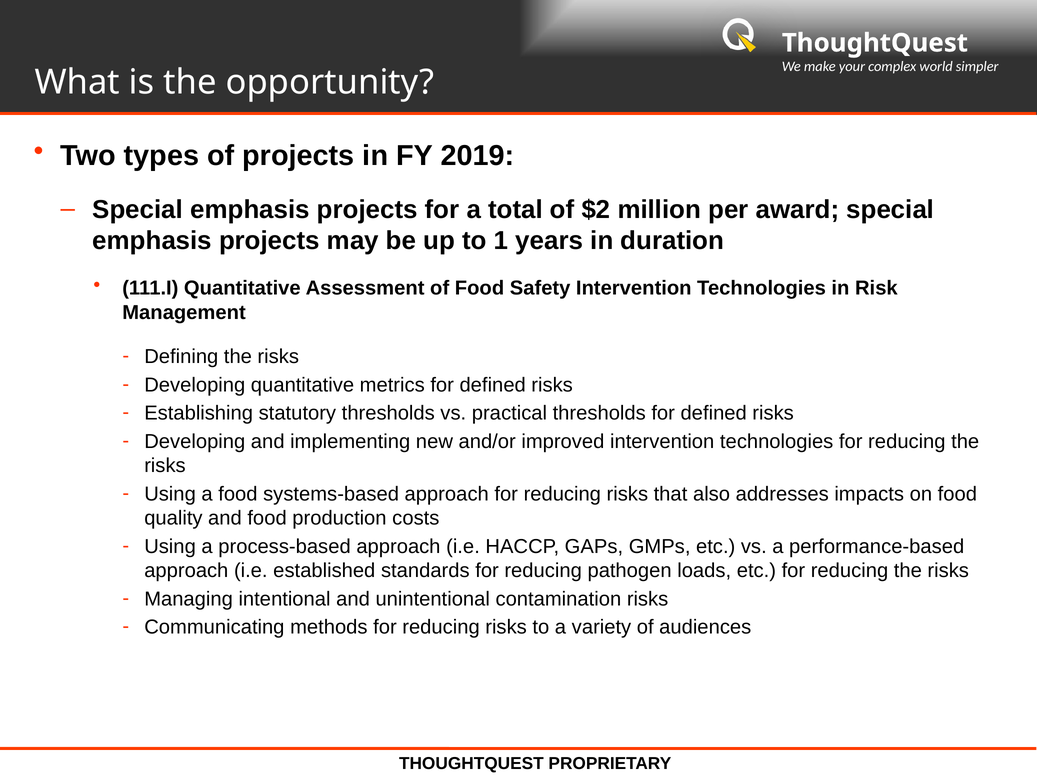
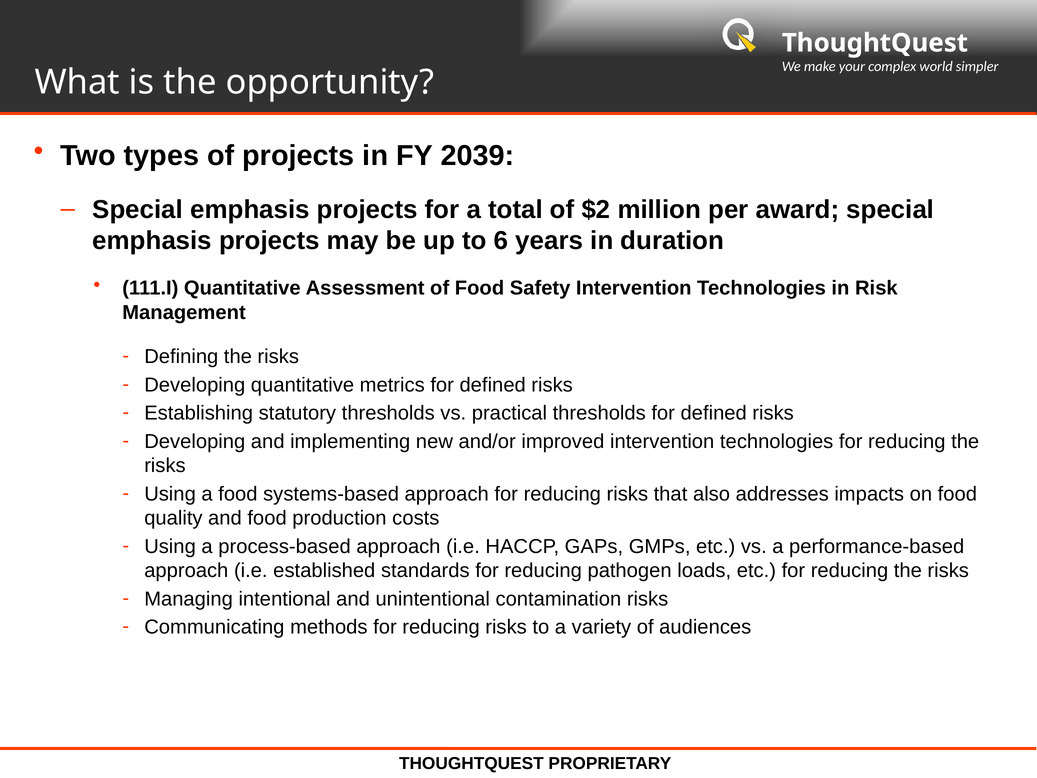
2019: 2019 -> 2039 (477, 156)
1: 1 -> 6 (501, 241)
